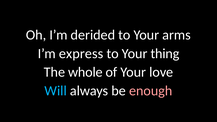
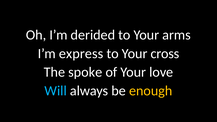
thing: thing -> cross (165, 54)
whole: whole -> spoke (85, 72)
enough colour: pink -> yellow (151, 91)
